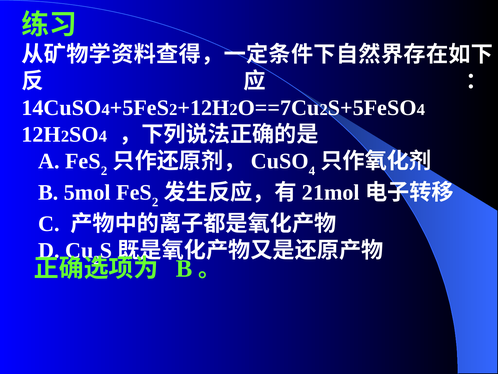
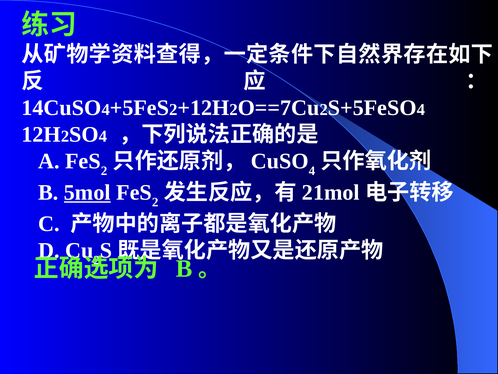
5mol underline: none -> present (87, 192)
